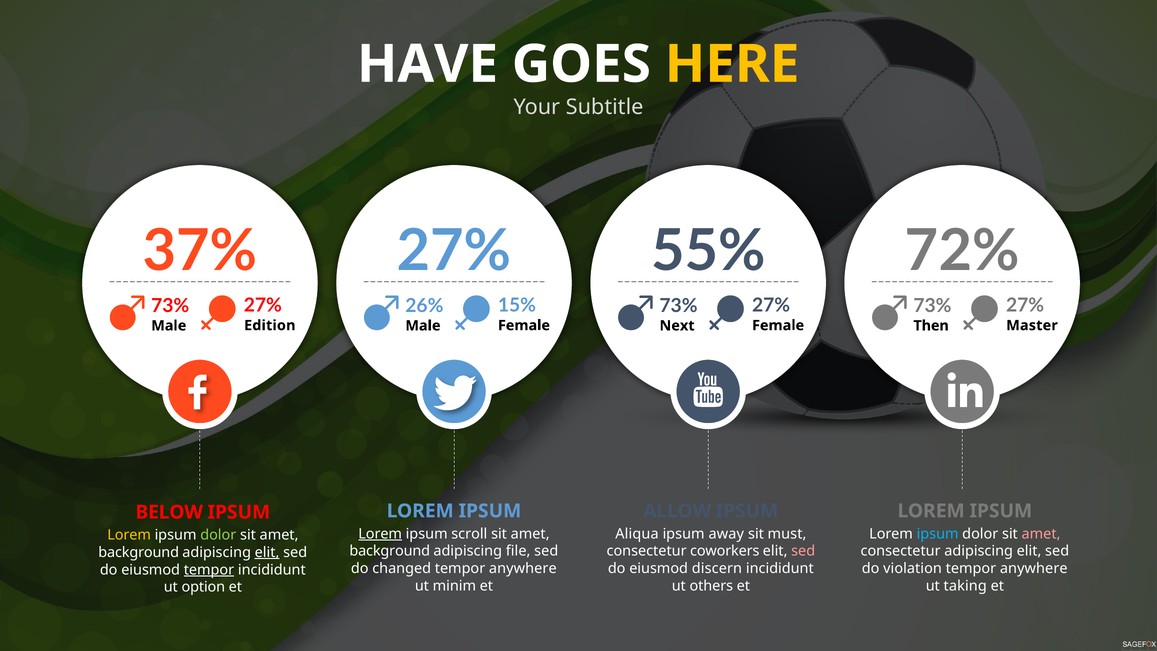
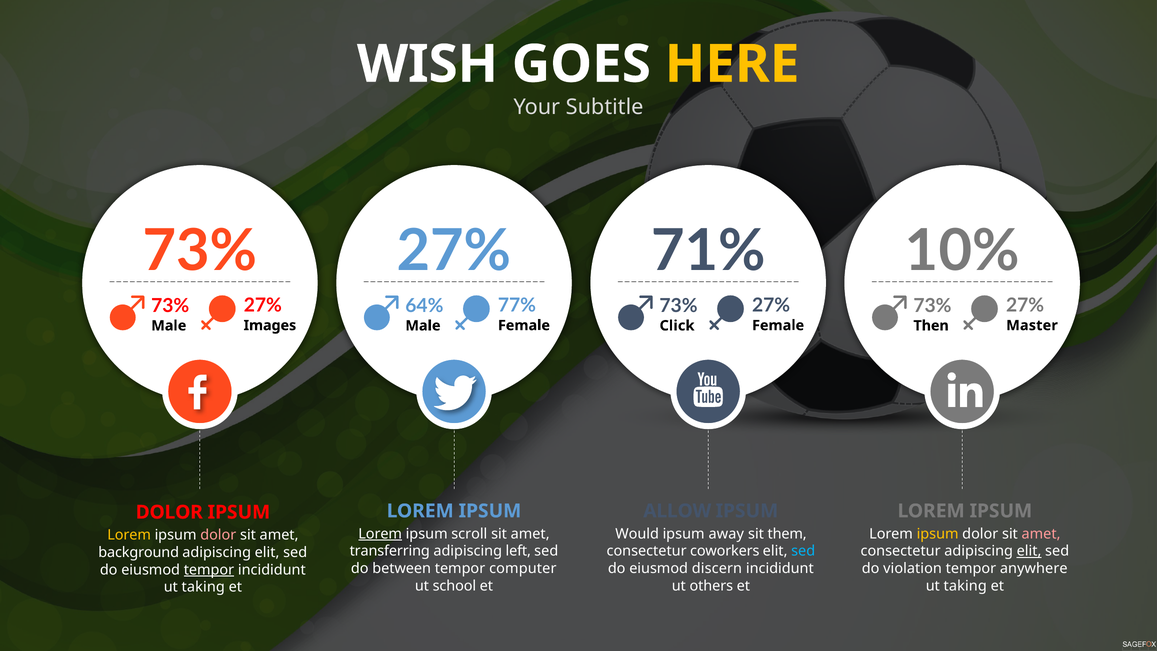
HAVE: HAVE -> WISH (428, 64)
37%: 37% -> 73% (200, 251)
55%: 55% -> 71% (708, 251)
72%: 72% -> 10% (962, 251)
15%: 15% -> 77% (517, 305)
26%: 26% -> 64% (424, 306)
Edition: Edition -> Images (270, 325)
Next: Next -> Click (677, 326)
BELOW: BELOW -> DOLOR (169, 512)
Aliqua: Aliqua -> Would (637, 534)
must: must -> them (787, 534)
ipsum colour: light blue -> yellow (938, 534)
dolor colour: light green -> pink (218, 535)
background: background -> transferring (390, 551)
file: file -> left (518, 551)
sed colour: pink -> light blue (803, 551)
elit underline: none -> present (1029, 551)
elit underline: present -> none (267, 552)
changed: changed -> between (402, 568)
anywhere: anywhere -> computer (523, 568)
minim: minim -> school (454, 586)
option: option -> taking (203, 587)
